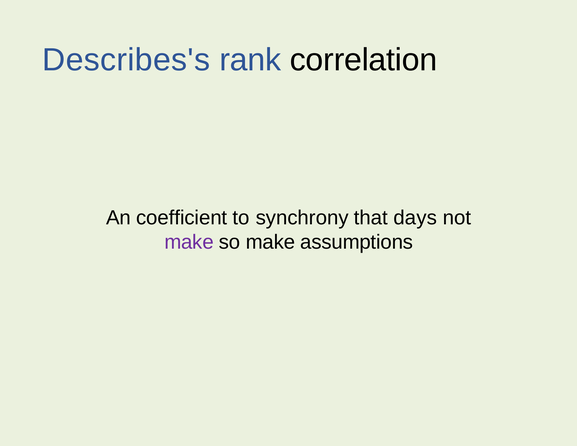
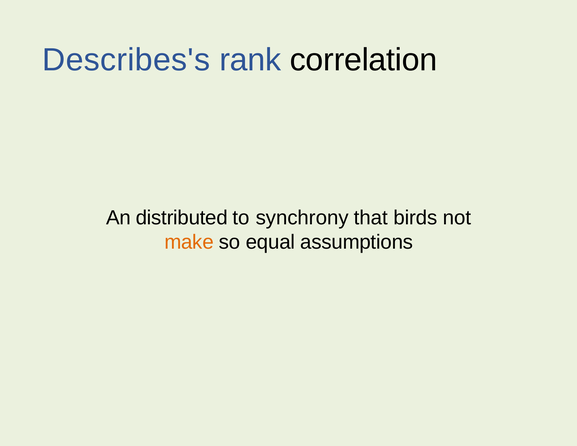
coefficient: coefficient -> distributed (182, 218)
days: days -> birds (415, 218)
make colour: purple -> orange (189, 242)
so make: make -> equal (270, 242)
